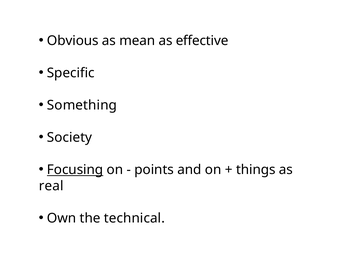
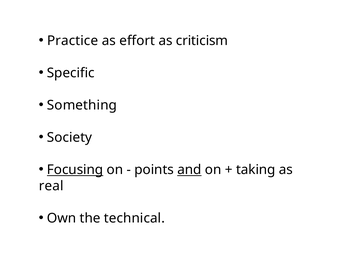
Obvious: Obvious -> Practice (73, 41)
mean: mean -> effort (137, 41)
effective: effective -> criticism (202, 41)
and underline: none -> present (189, 170)
things: things -> taking (256, 170)
